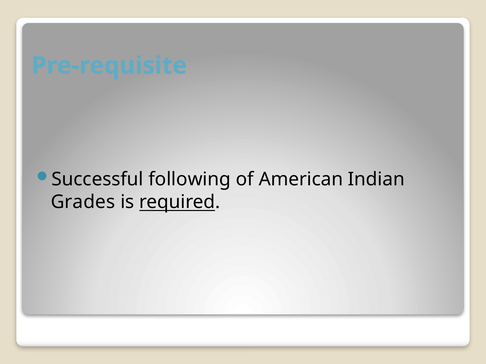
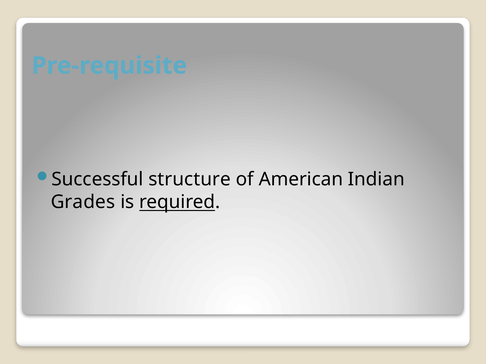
following: following -> structure (190, 180)
